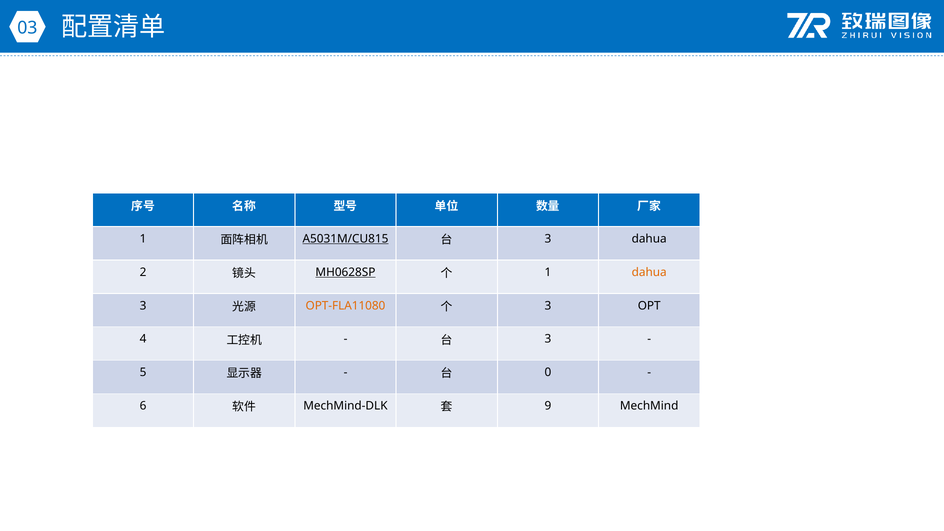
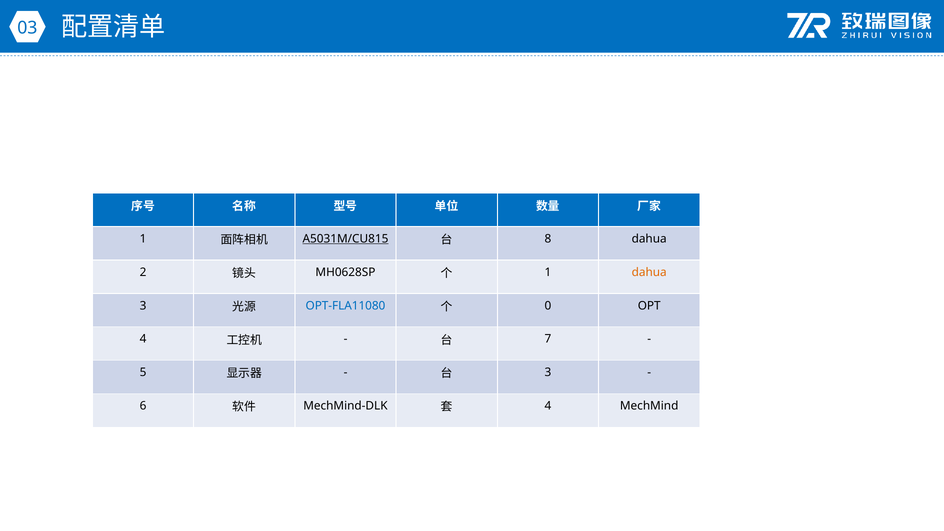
3: 3 -> 8 (548, 239)
MH0628SP underline: present -> none (345, 272)
OPT-FLA11080 colour: orange -> blue (345, 306)
3: 3 -> 0 (548, 306)
3: 3 -> 7 (548, 339)
0: 0 -> 3 (548, 373)
9: 9 -> 4 (548, 406)
